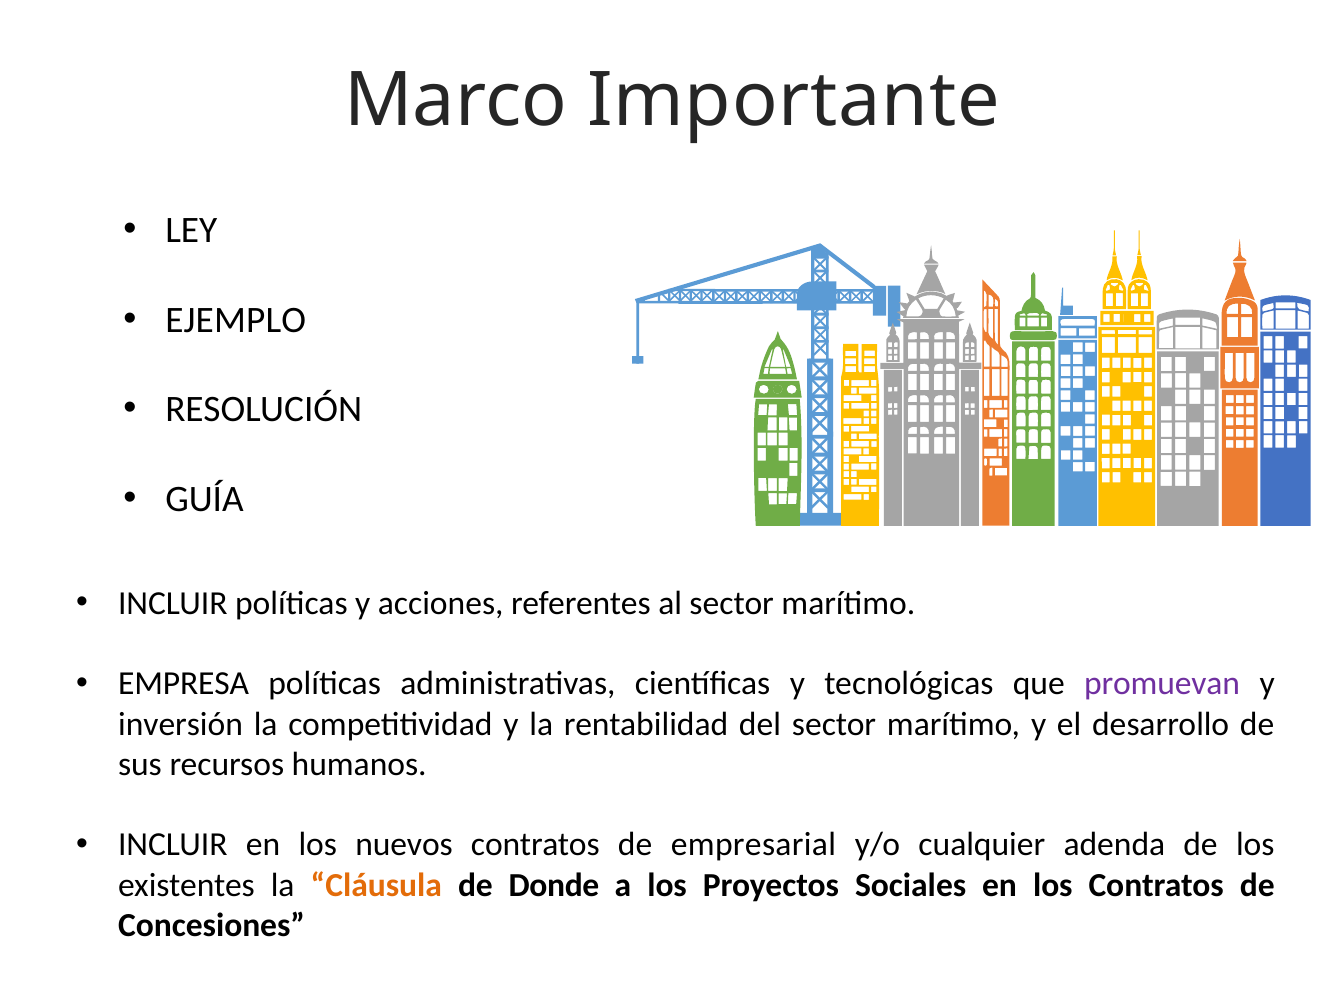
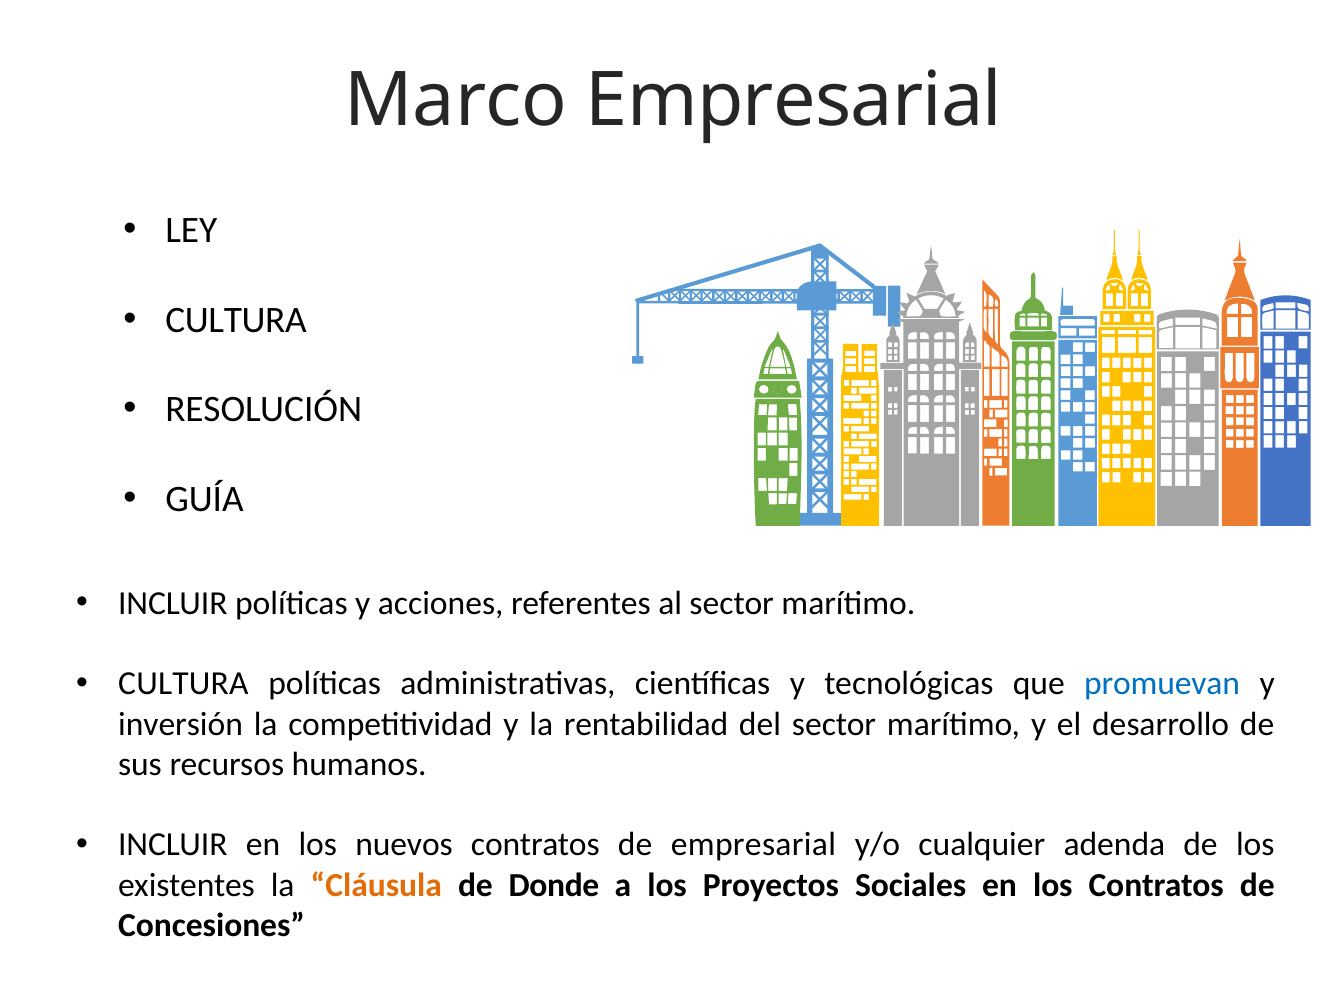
Marco Importante: Importante -> Empresarial (794, 101)
EJEMPLO: EJEMPLO -> CULTURA (236, 320)
EMPRESA: EMPRESA -> CULTURA (183, 684)
promuevan colour: purple -> blue (1162, 684)
